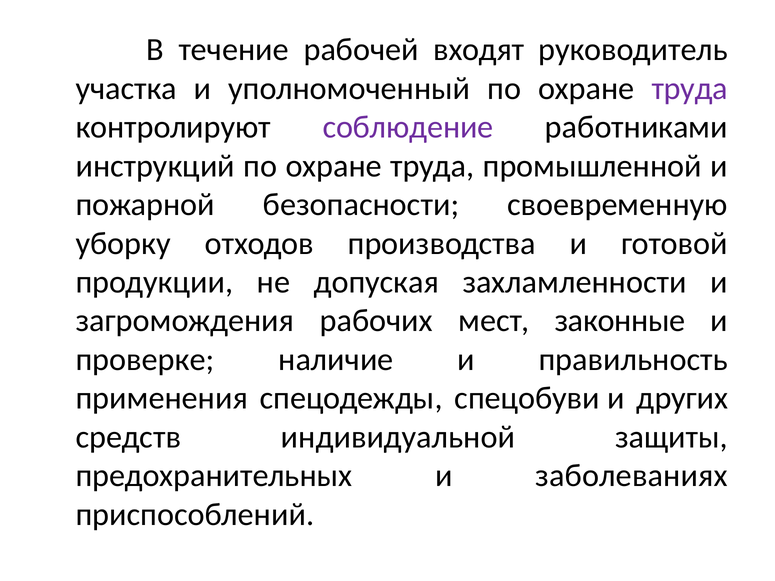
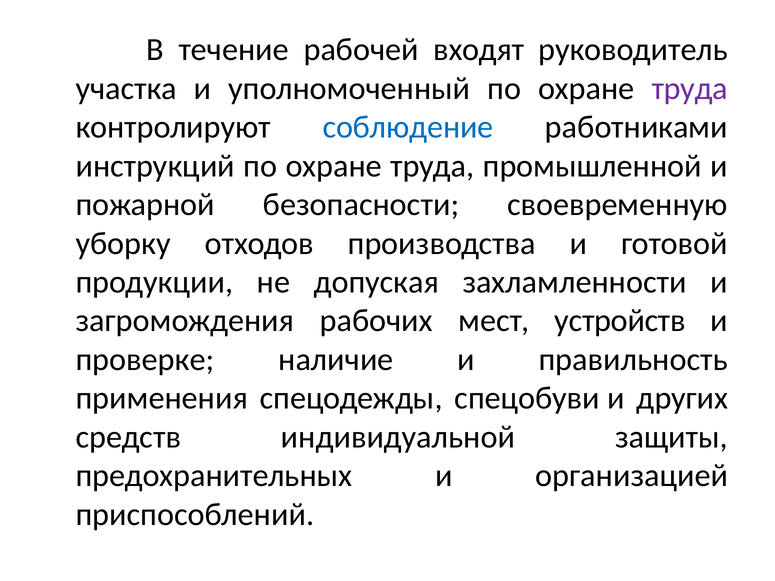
соблюдение colour: purple -> blue (408, 127)
законные: законные -> устройств (620, 321)
заболеваниях: заболеваниях -> организацией (632, 476)
